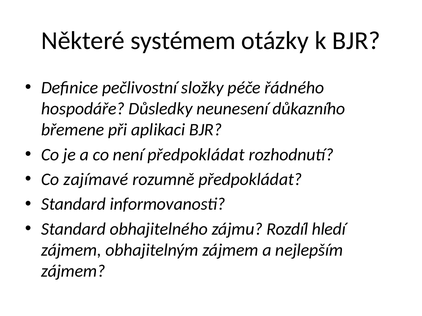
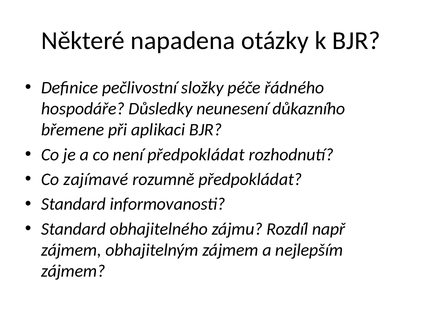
systémem: systémem -> napadena (183, 41)
hledí: hledí -> např (329, 229)
